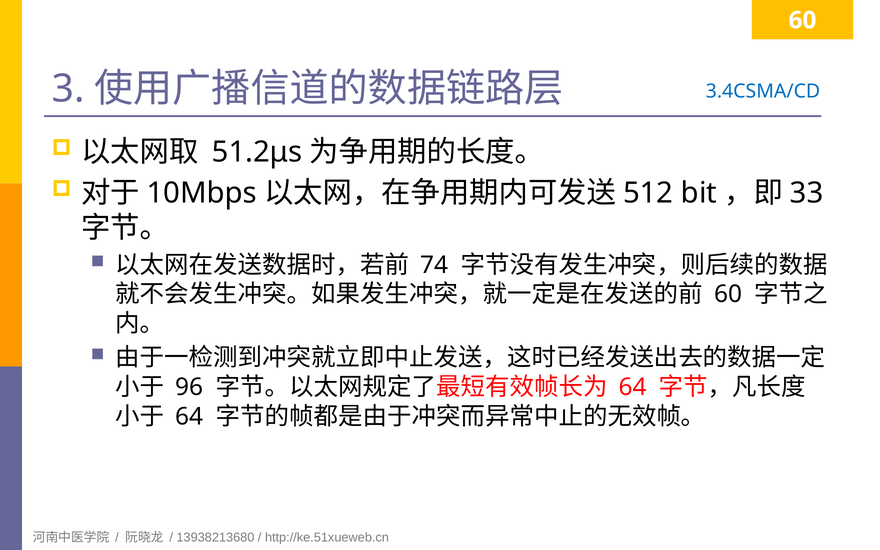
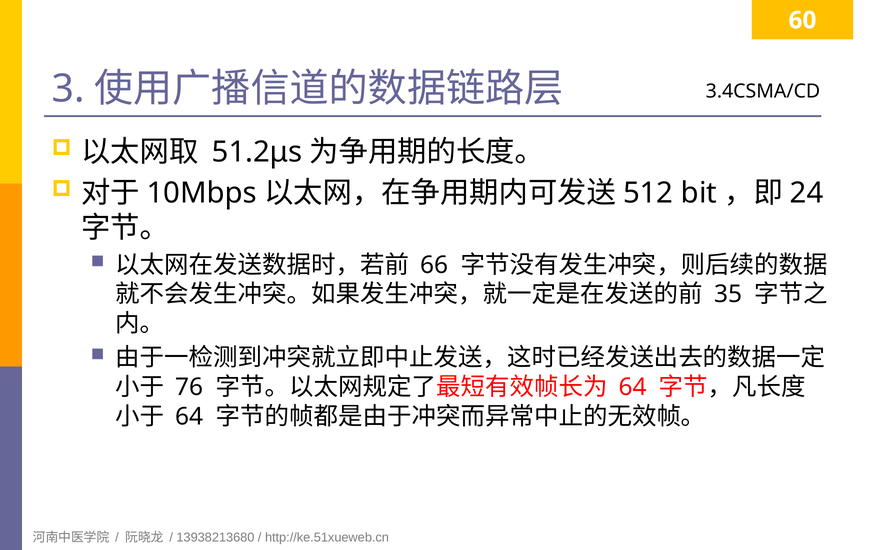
3.4CSMA/CD colour: blue -> black (763, 91)
33: 33 -> 24 (807, 193)
74: 74 -> 66 (434, 265)
60: 60 -> 35 (728, 294)
96: 96 -> 76 (189, 387)
